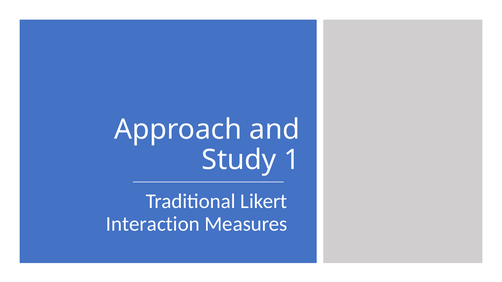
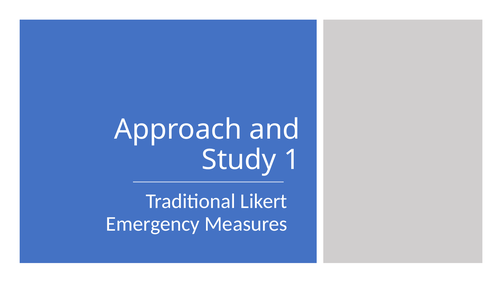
Interaction: Interaction -> Emergency (153, 224)
